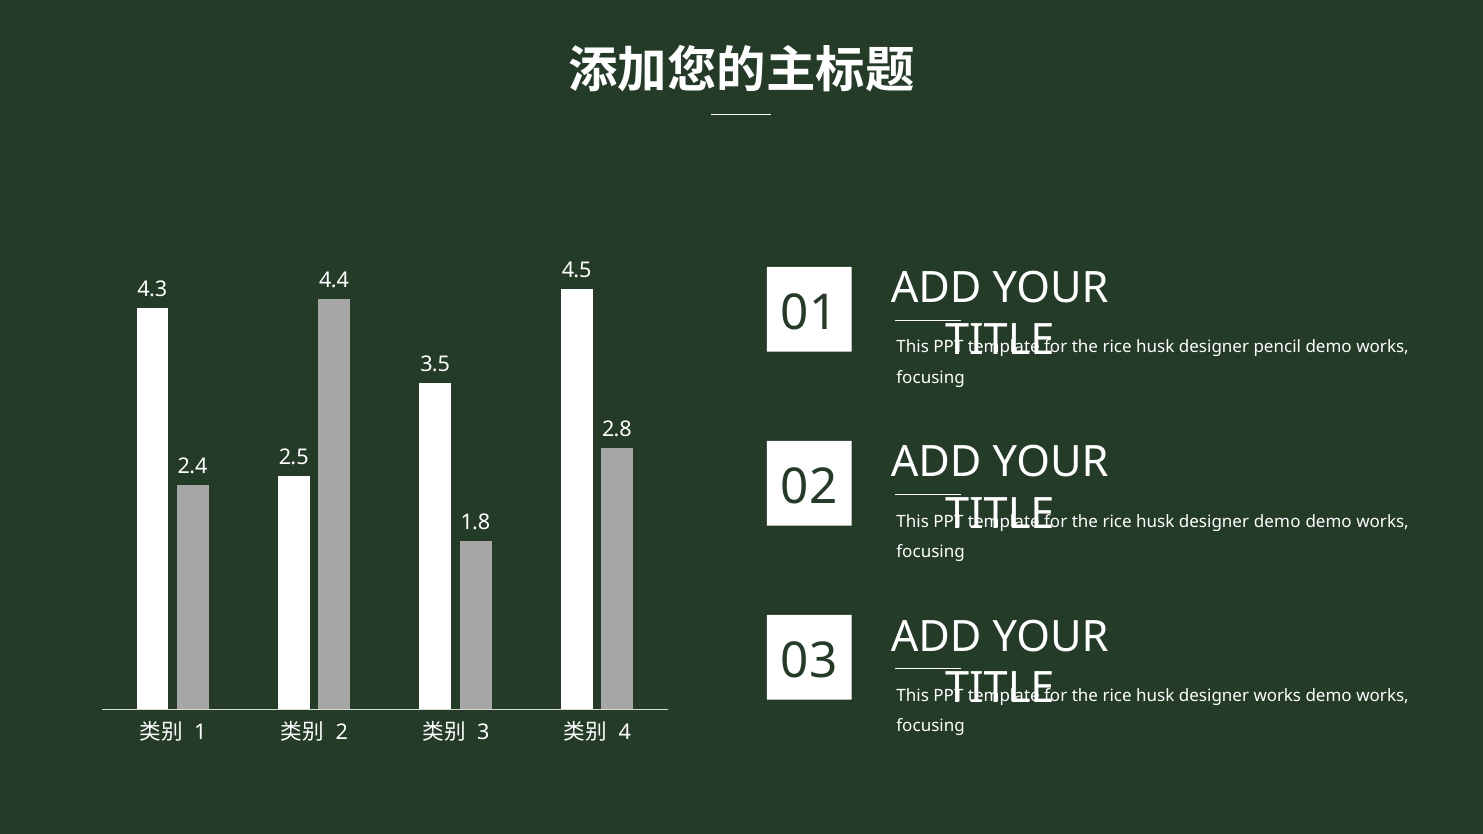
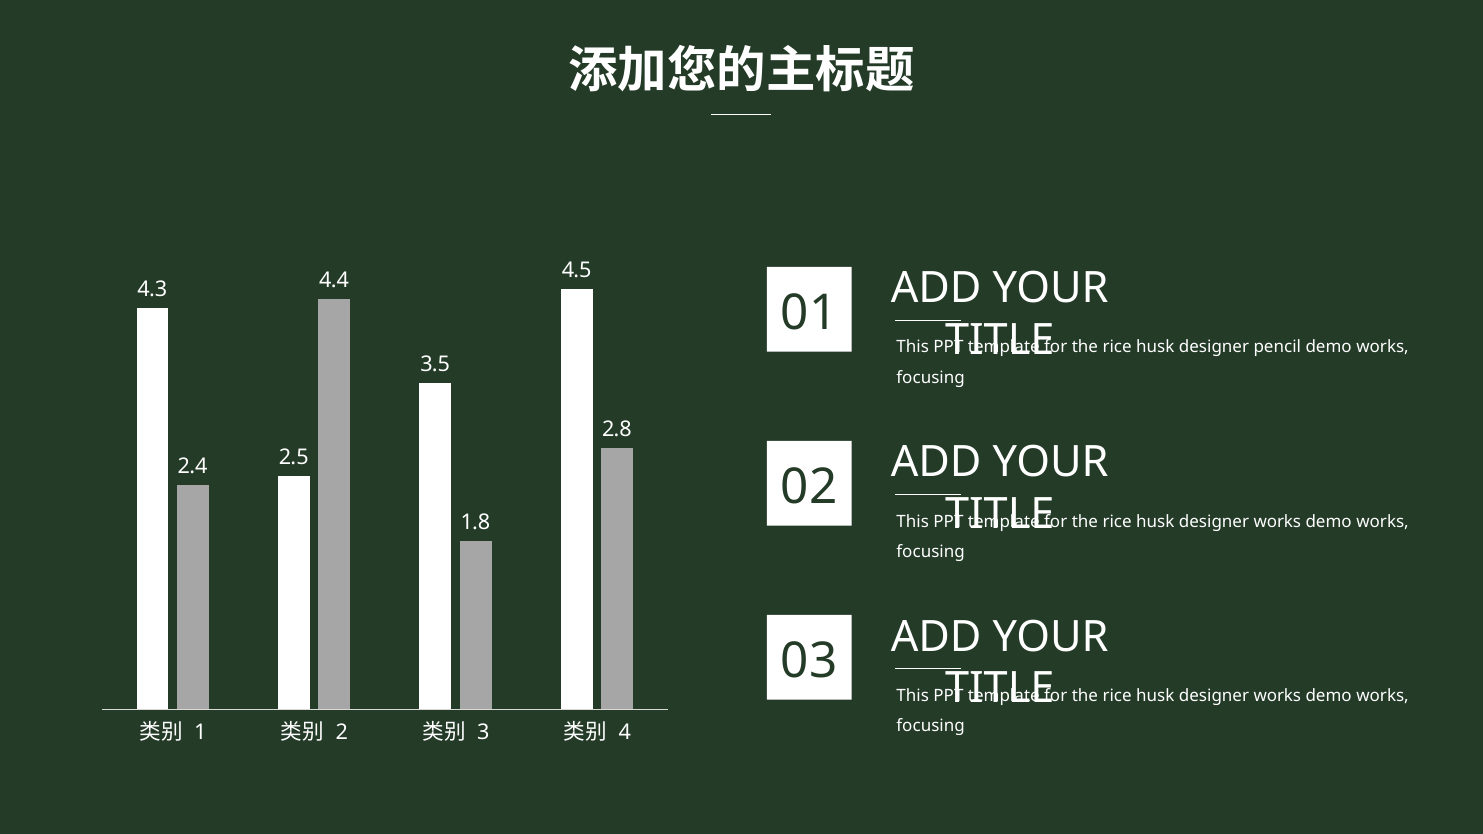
demo: demo -> works (1277, 522)
